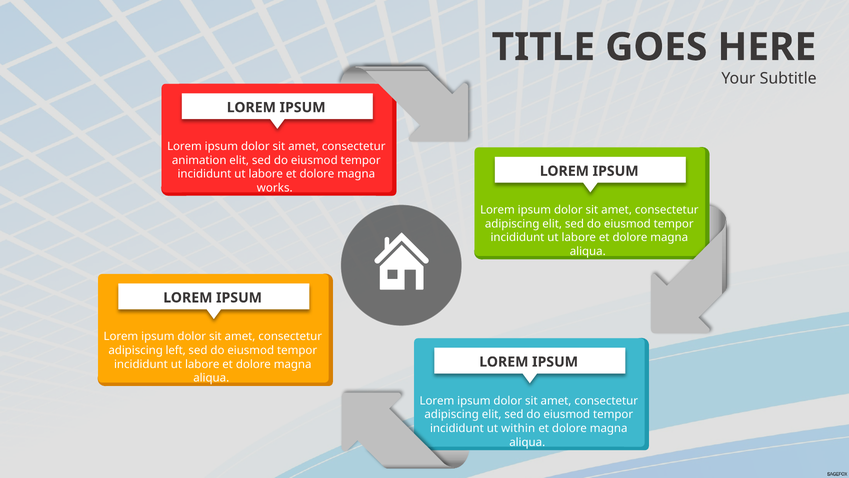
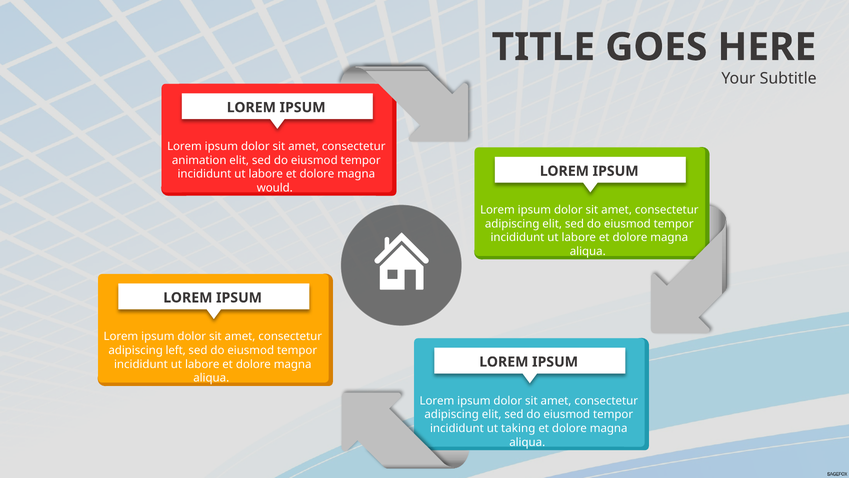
works: works -> would (275, 188)
within: within -> taking (518, 428)
